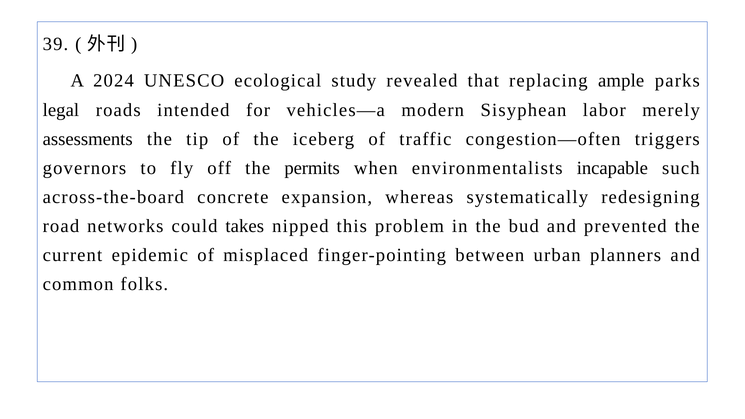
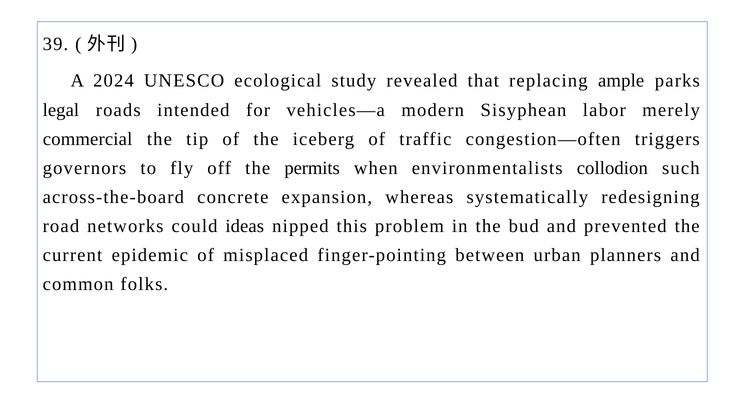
assessments: assessments -> commercial (88, 139)
incapable: incapable -> collodion (612, 168)
takes: takes -> ideas (245, 226)
